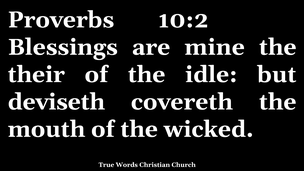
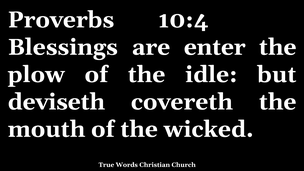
10:2: 10:2 -> 10:4 (183, 20)
mine: mine -> enter (215, 47)
their: their -> plow (36, 75)
